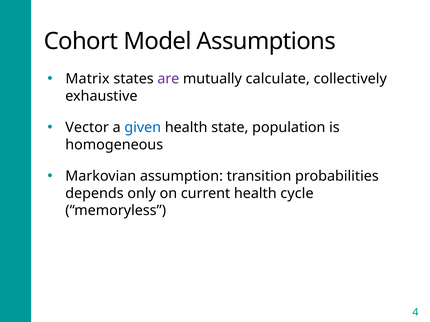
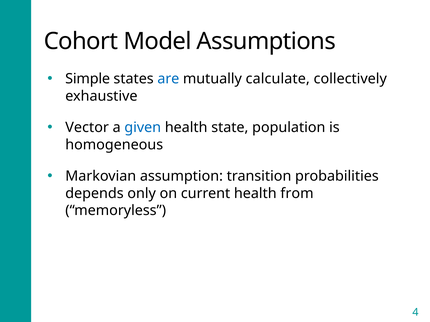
Matrix: Matrix -> Simple (88, 79)
are colour: purple -> blue (168, 79)
cycle: cycle -> from (297, 194)
